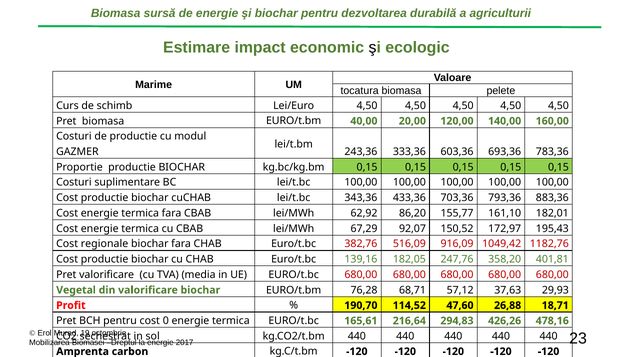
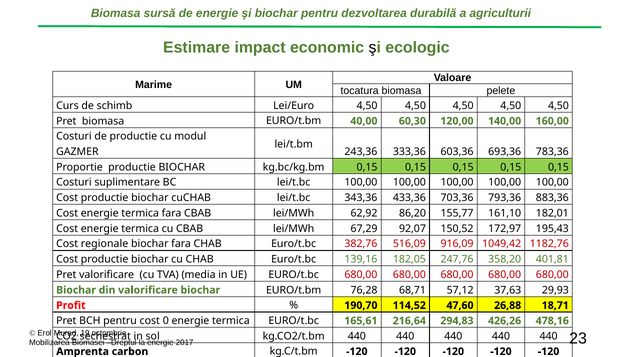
20,00: 20,00 -> 60,30 (412, 121)
Vegetal: Vegetal -> Biochar (76, 290)
